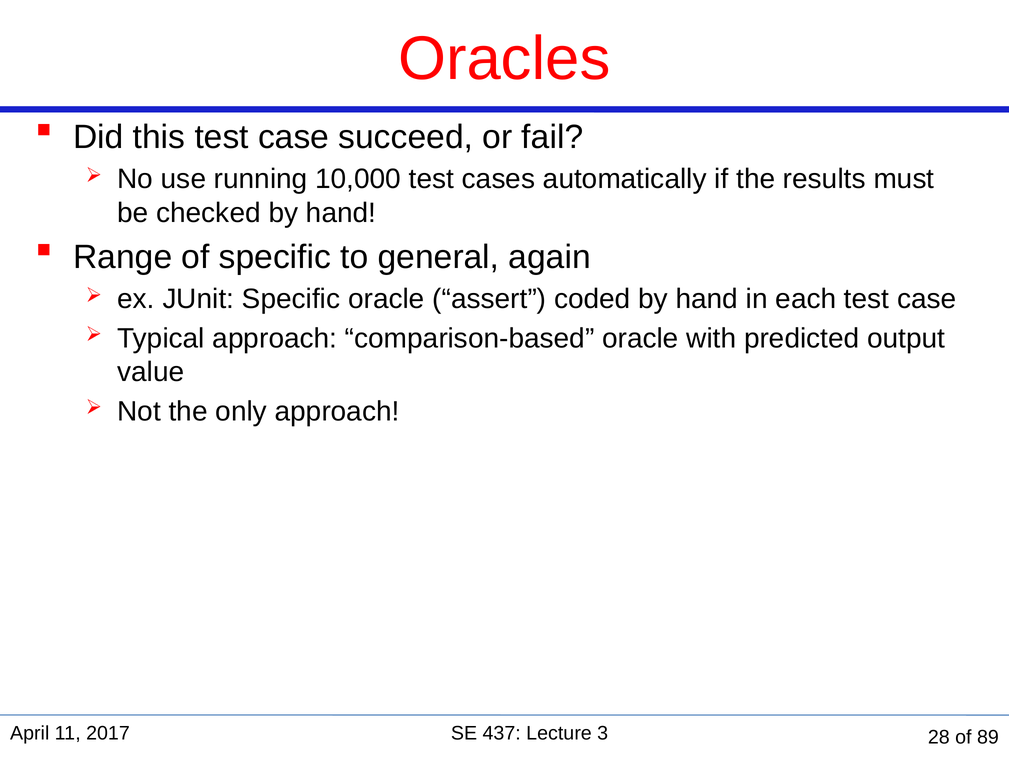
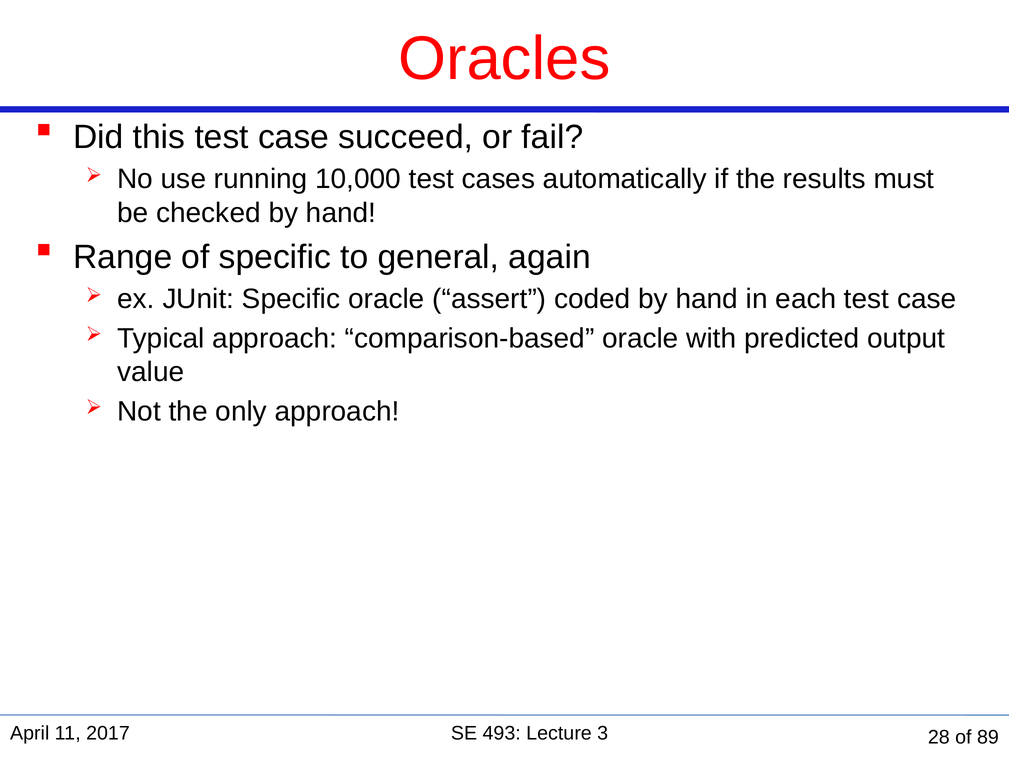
437: 437 -> 493 (502, 733)
